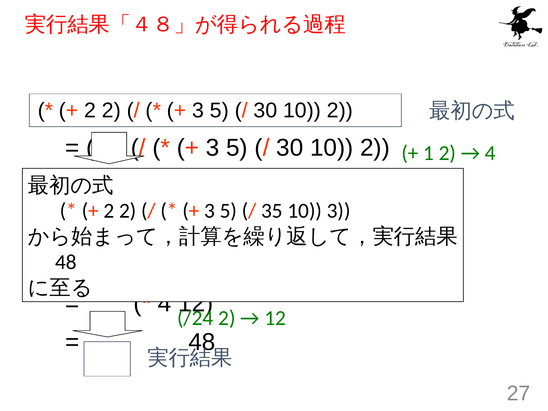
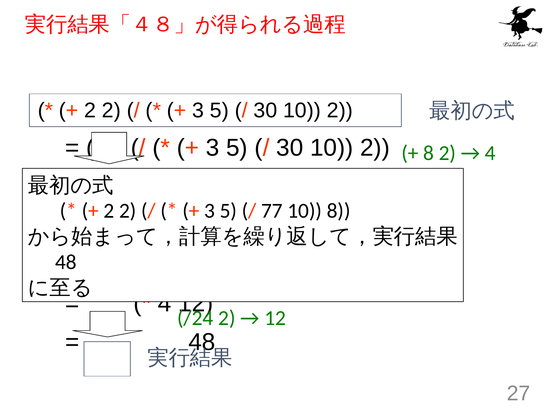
1: 1 -> 8 (429, 153)
35: 35 -> 77 (272, 211)
10 3: 3 -> 8 (339, 211)
